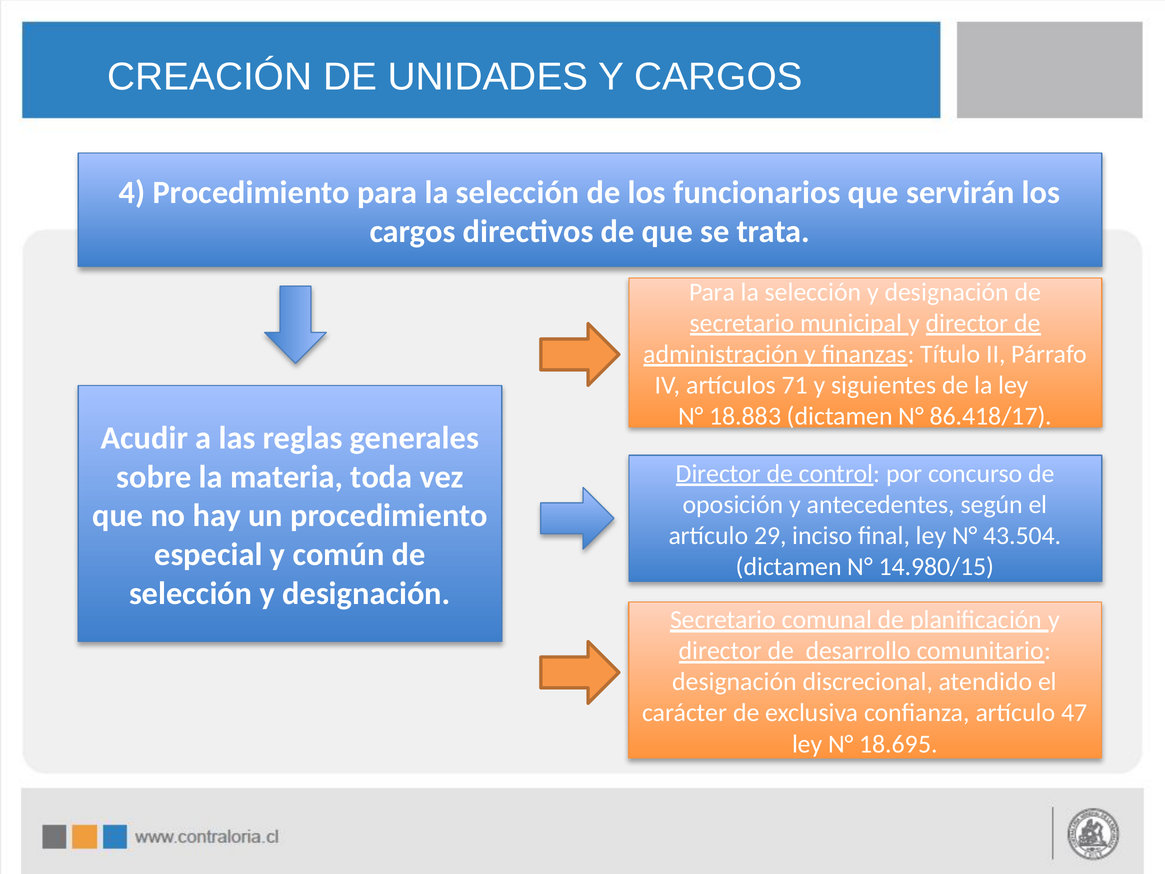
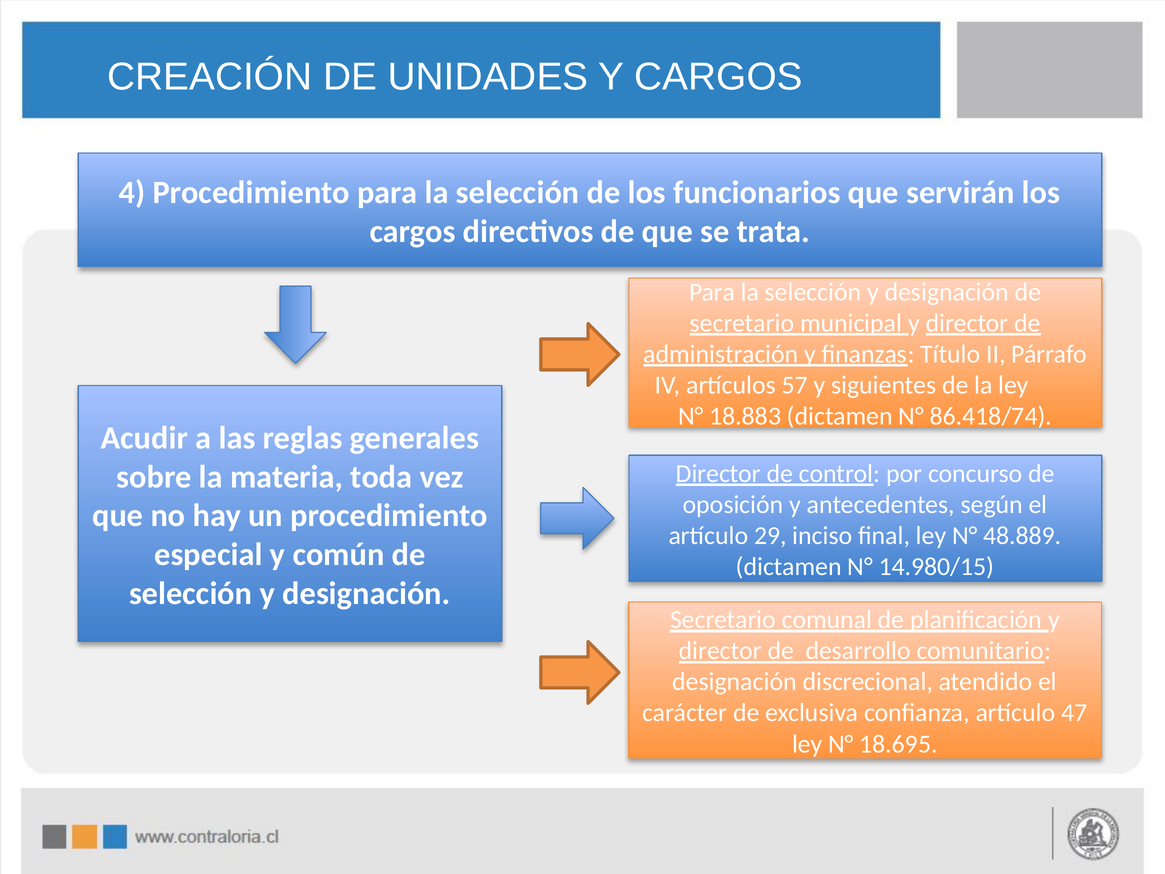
71: 71 -> 57 (795, 385)
86.418/17: 86.418/17 -> 86.418/74 (991, 416)
43.504: 43.504 -> 48.889 (1022, 535)
